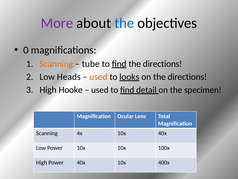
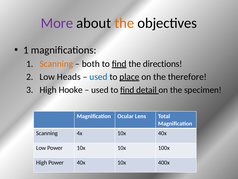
the colour: blue -> orange (124, 23)
0: 0 -> 1 (26, 50)
tube: tube -> both (91, 64)
used colour: orange -> blue (98, 77)
looks: looks -> place (129, 77)
on the directions: directions -> therefore (187, 77)
